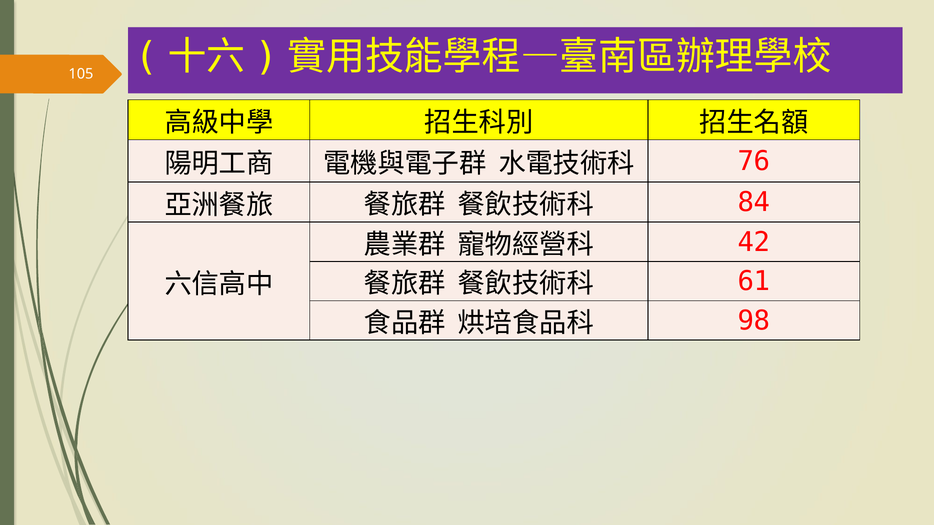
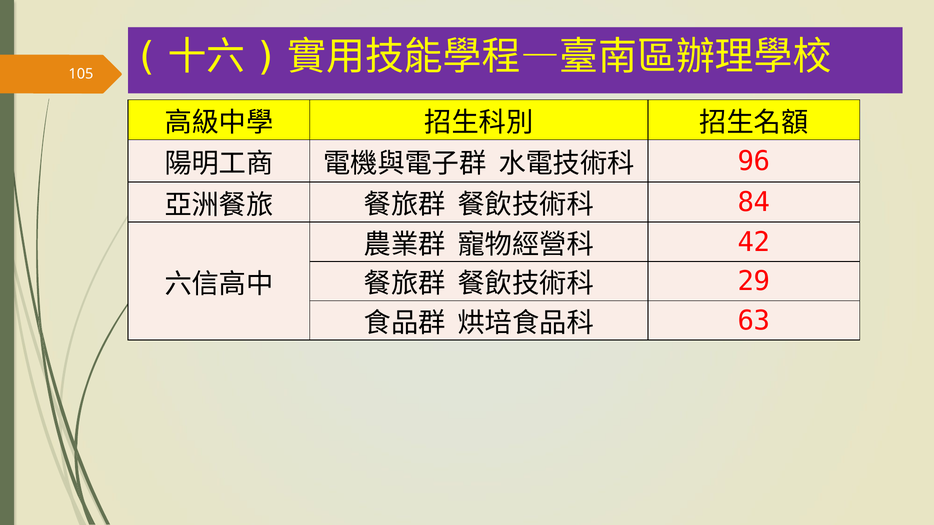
76: 76 -> 96 (754, 161)
61: 61 -> 29 (754, 282)
98: 98 -> 63 (754, 321)
